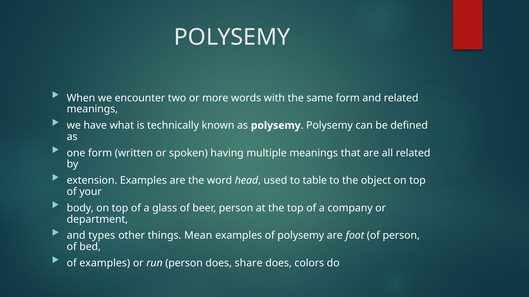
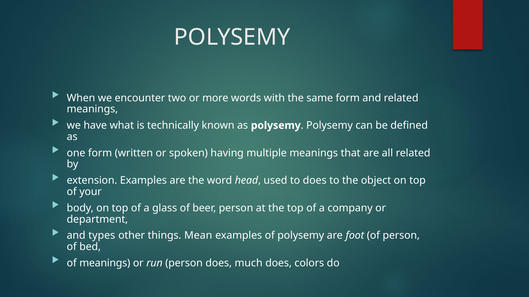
to table: table -> does (315, 181)
of examples: examples -> meanings (105, 263)
share: share -> much (249, 263)
